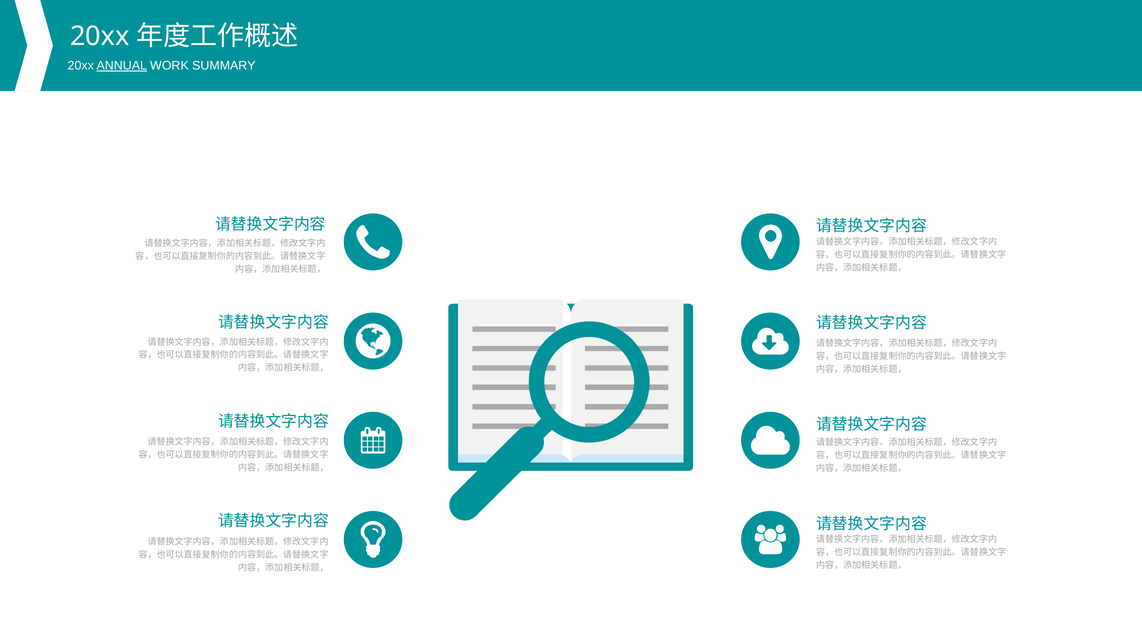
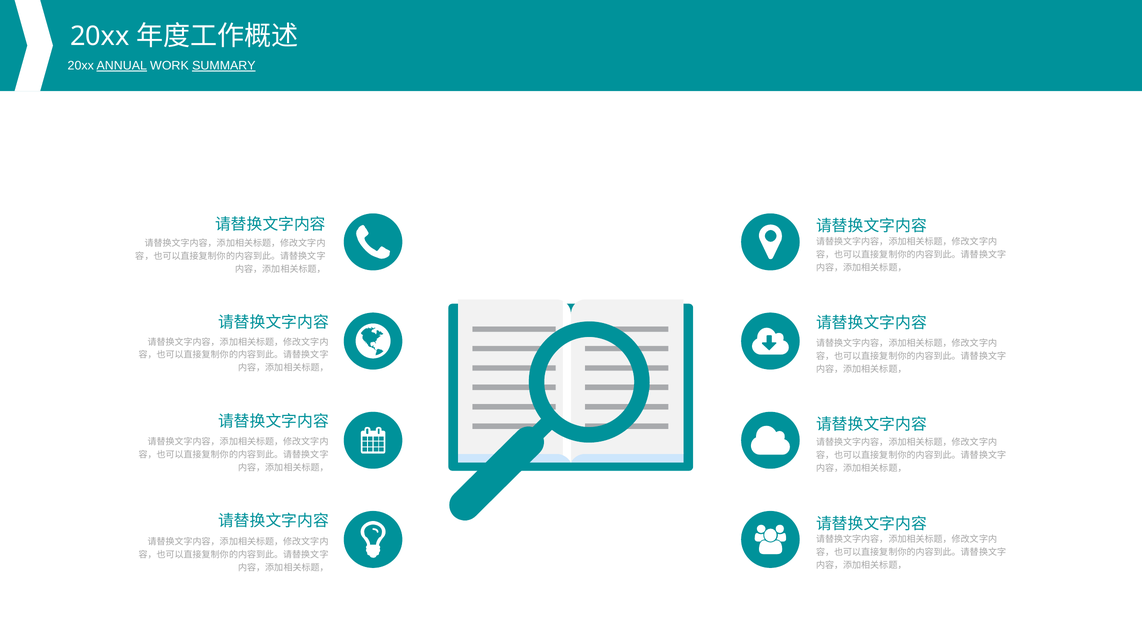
SUMMARY underline: none -> present (224, 66)
